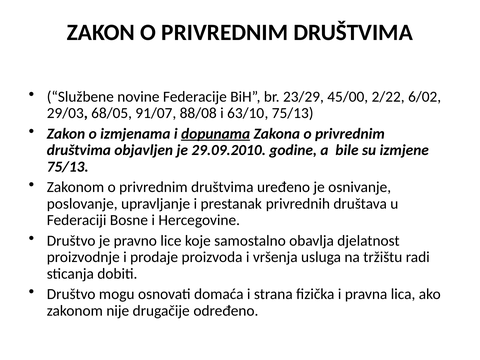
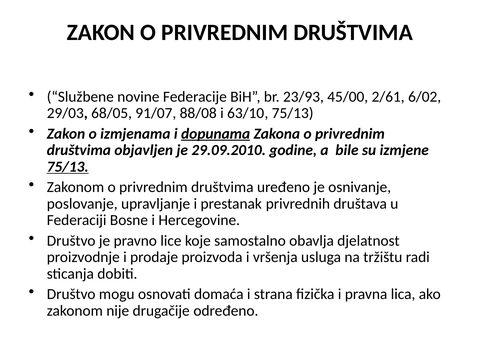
23/29: 23/29 -> 23/93 (303, 97)
2/22: 2/22 -> 2/61 (388, 97)
75/13 underline: none -> present (68, 167)
